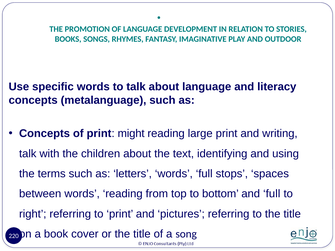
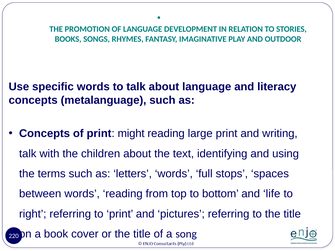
and full: full -> life (272, 194)
